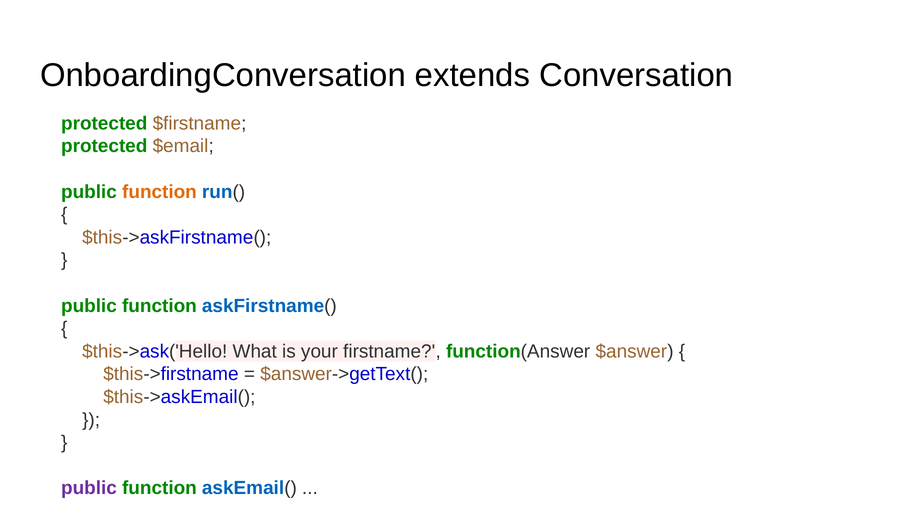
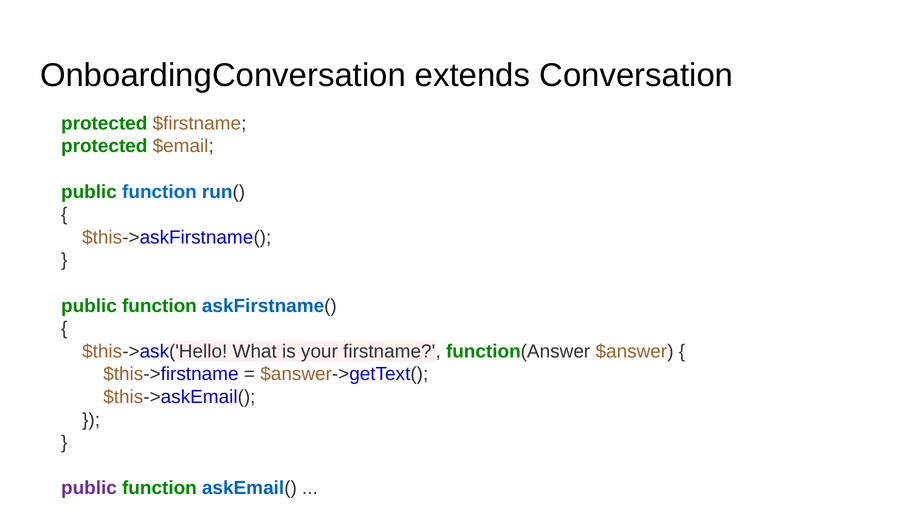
function colour: orange -> blue (159, 192)
